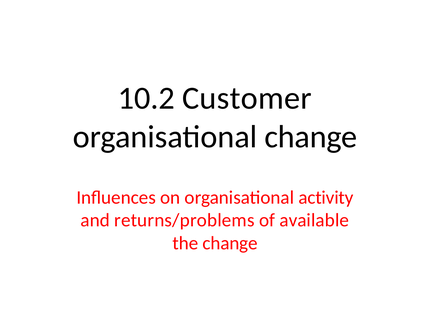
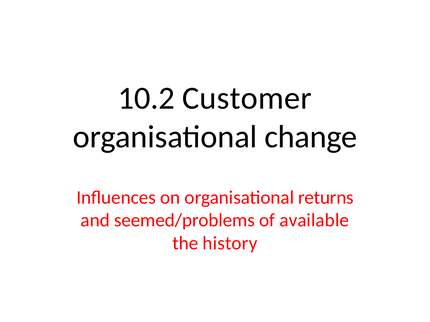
activity: activity -> returns (326, 198)
returns/problems: returns/problems -> seemed/problems (185, 221)
the change: change -> history (230, 244)
